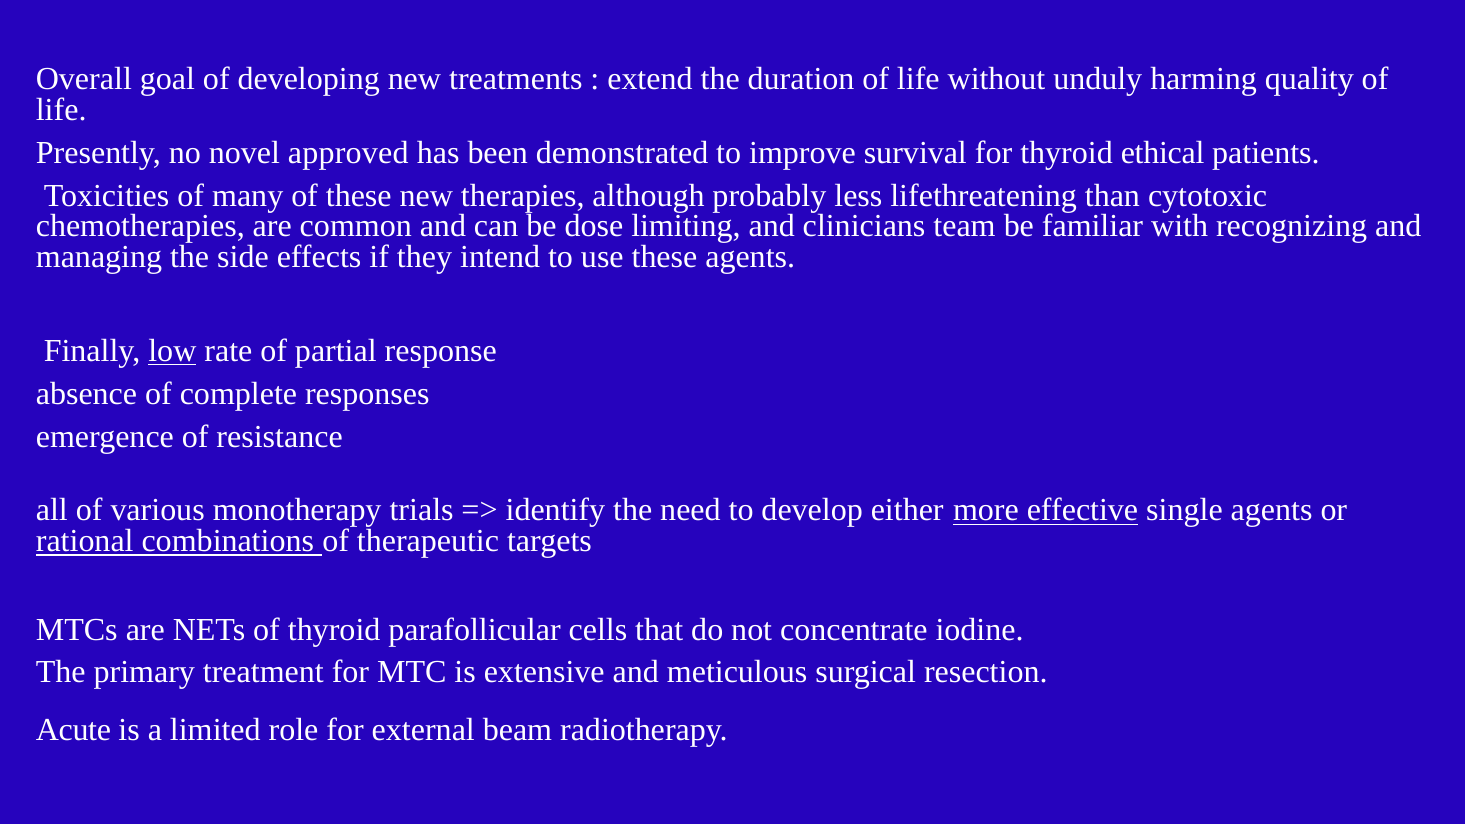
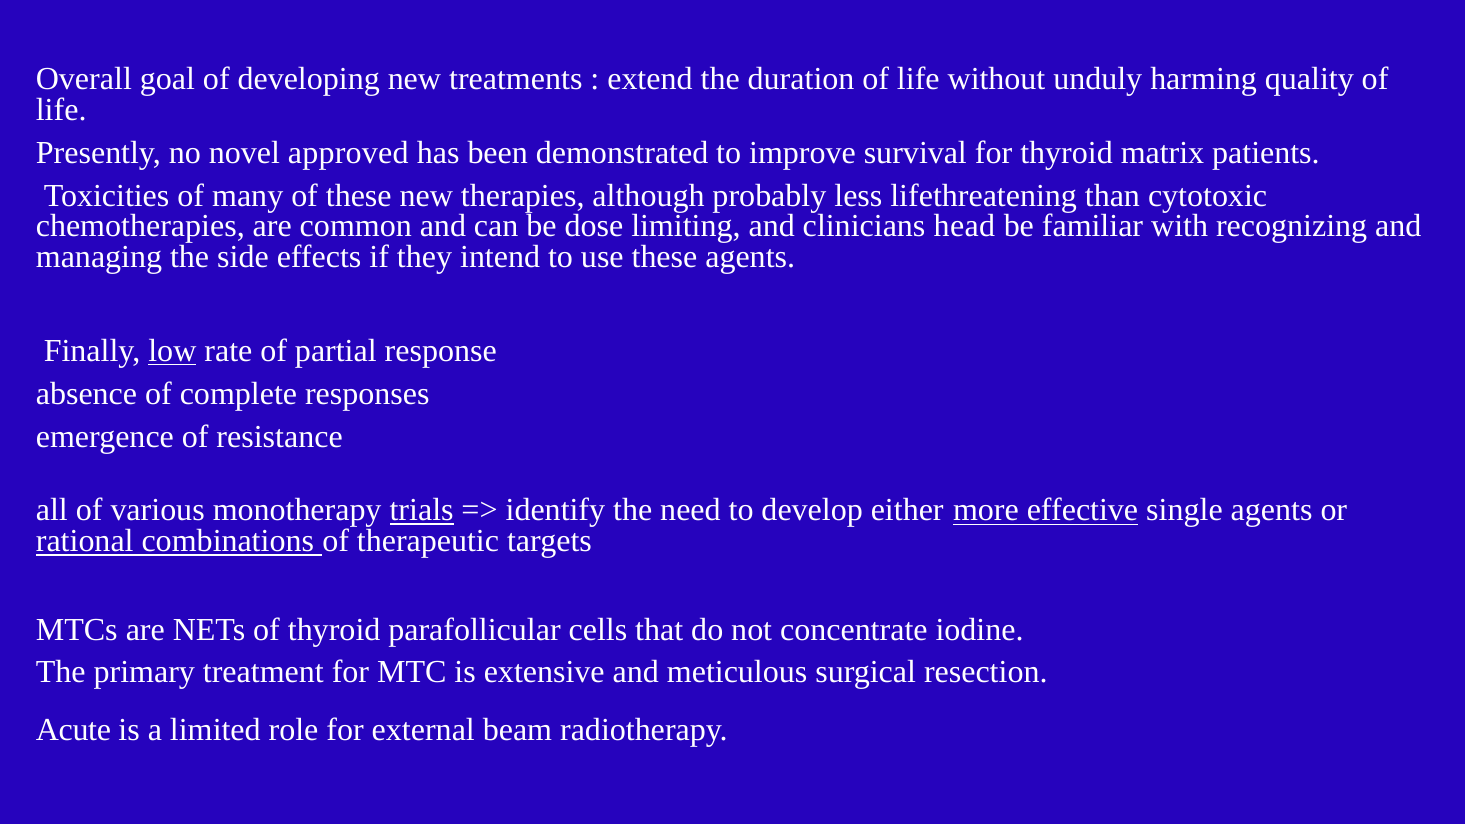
ethical: ethical -> matrix (1162, 153)
team: team -> head (964, 226)
trials underline: none -> present (422, 510)
